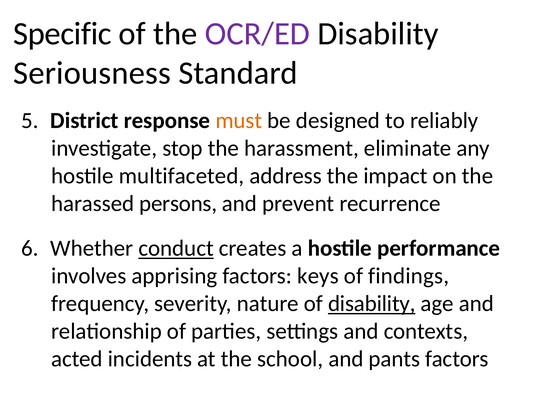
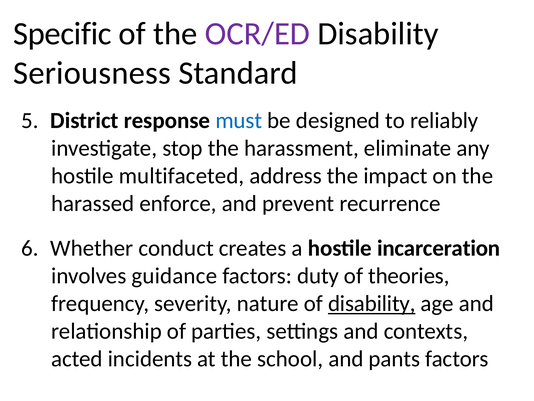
must colour: orange -> blue (239, 120)
persons: persons -> enforce (178, 203)
conduct underline: present -> none (176, 248)
performance: performance -> incarceration (439, 248)
apprising: apprising -> guidance (174, 276)
keys: keys -> duty (318, 276)
findings: findings -> theories (409, 276)
